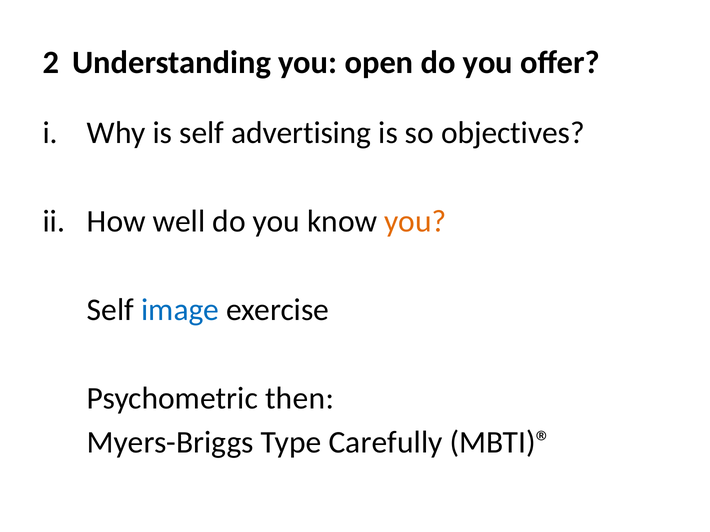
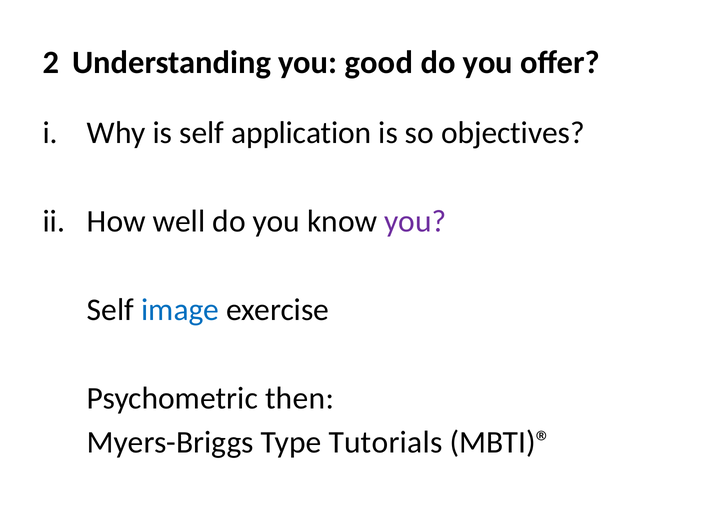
open: open -> good (379, 63)
advertising: advertising -> application (301, 133)
you colour: orange -> purple (415, 222)
Carefully: Carefully -> Tutorials (385, 443)
